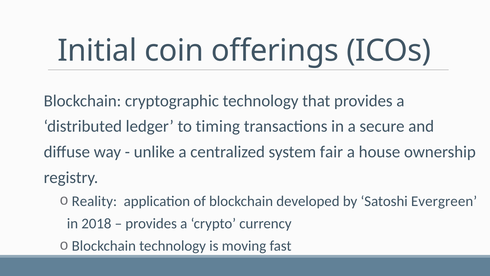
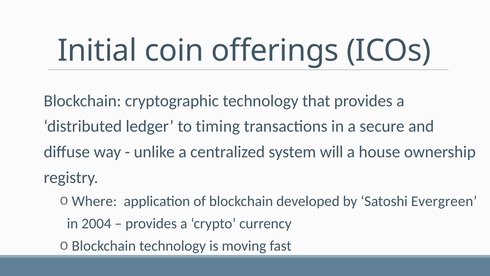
fair: fair -> will (332, 152)
Reality: Reality -> Where (94, 201)
2018: 2018 -> 2004 (96, 223)
